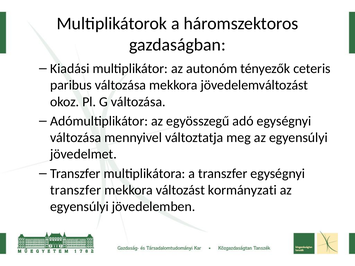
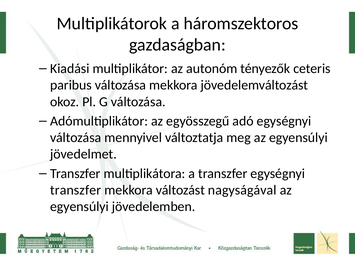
kormányzati: kormányzati -> nagyságával (242, 190)
